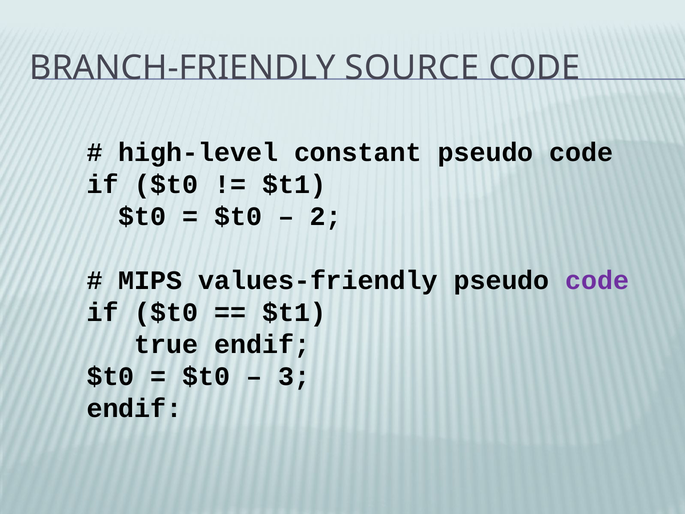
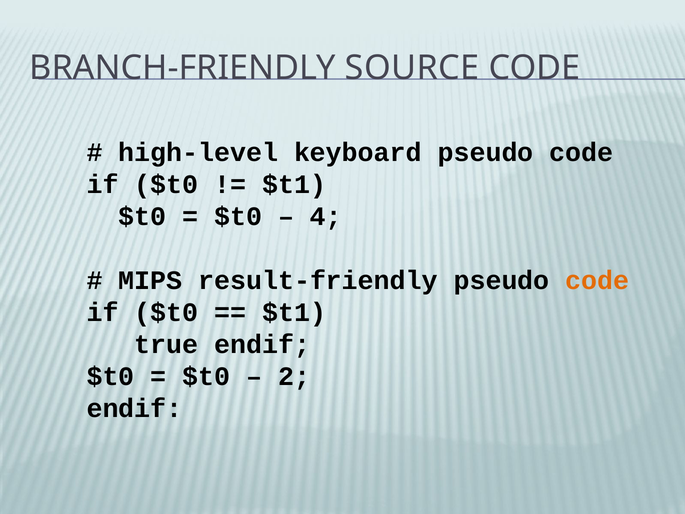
constant: constant -> keyboard (358, 152)
2: 2 -> 4 (326, 216)
values-friendly: values-friendly -> result-friendly (318, 280)
code colour: purple -> orange (597, 280)
3: 3 -> 2 (294, 376)
